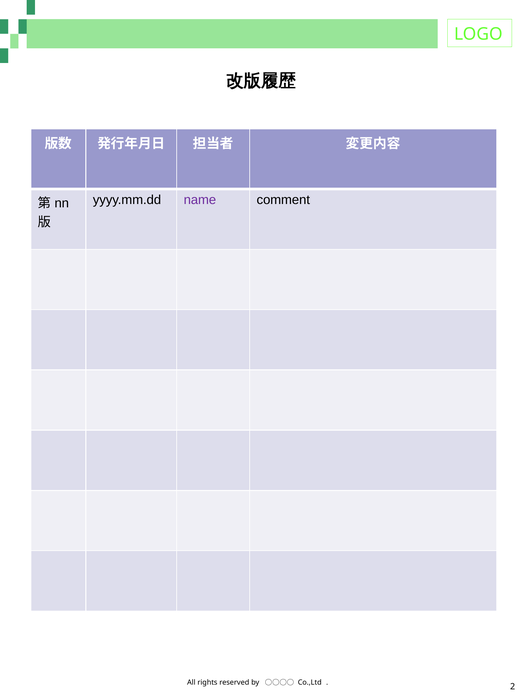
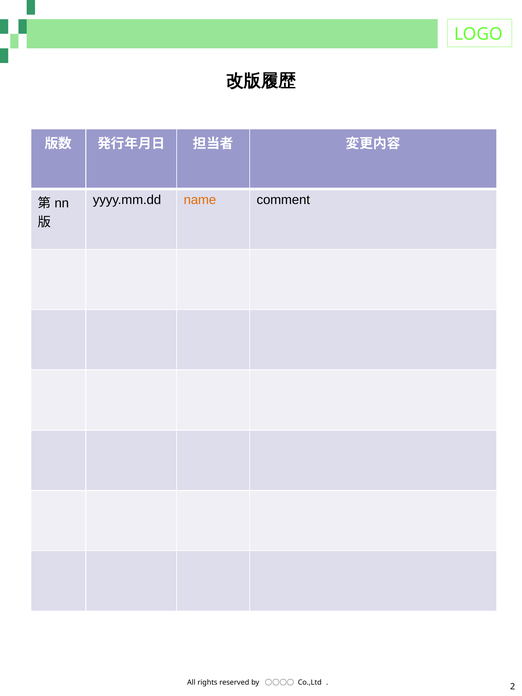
name colour: purple -> orange (200, 200)
